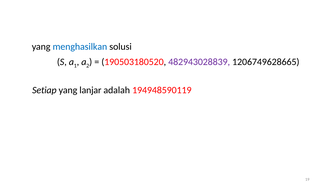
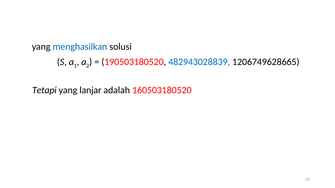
482943028839 colour: purple -> blue (199, 62)
Setiap: Setiap -> Tetapi (44, 90)
194948590119: 194948590119 -> 160503180520 (162, 90)
